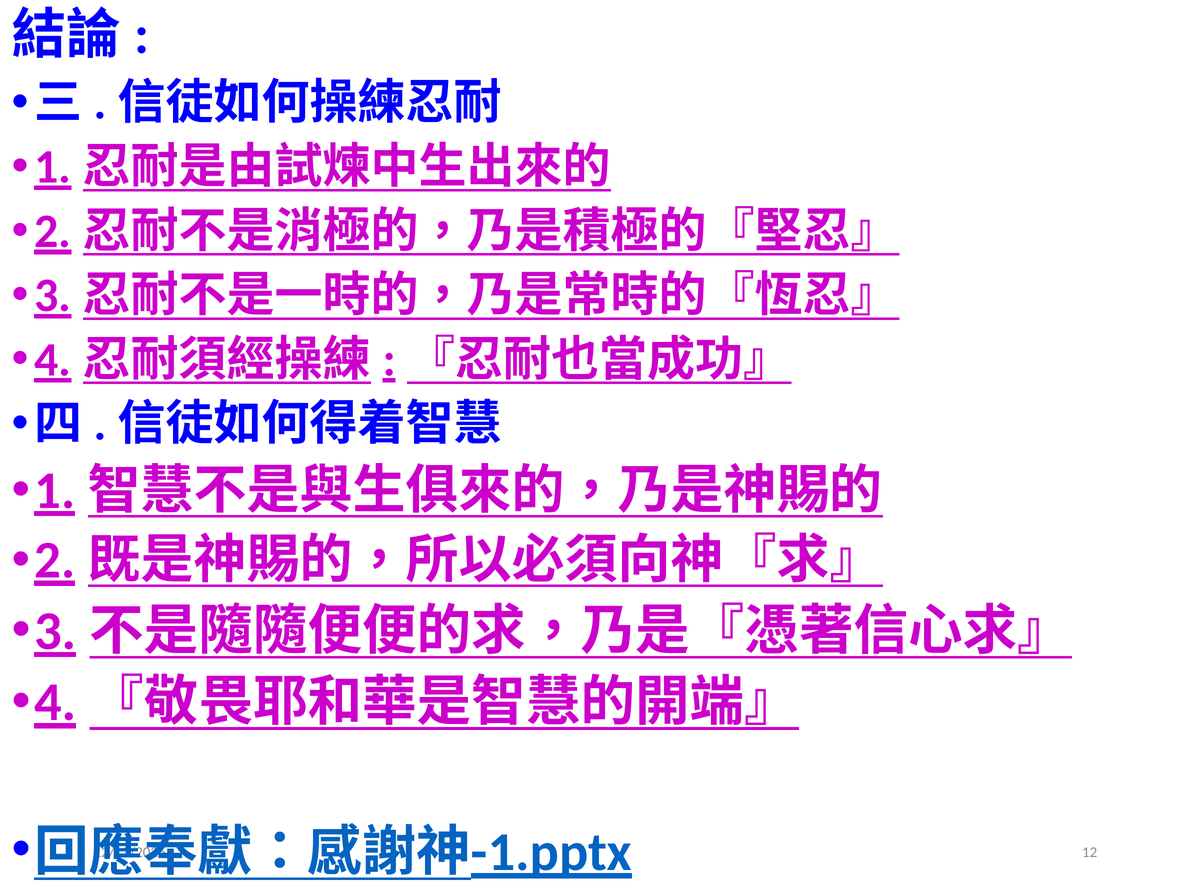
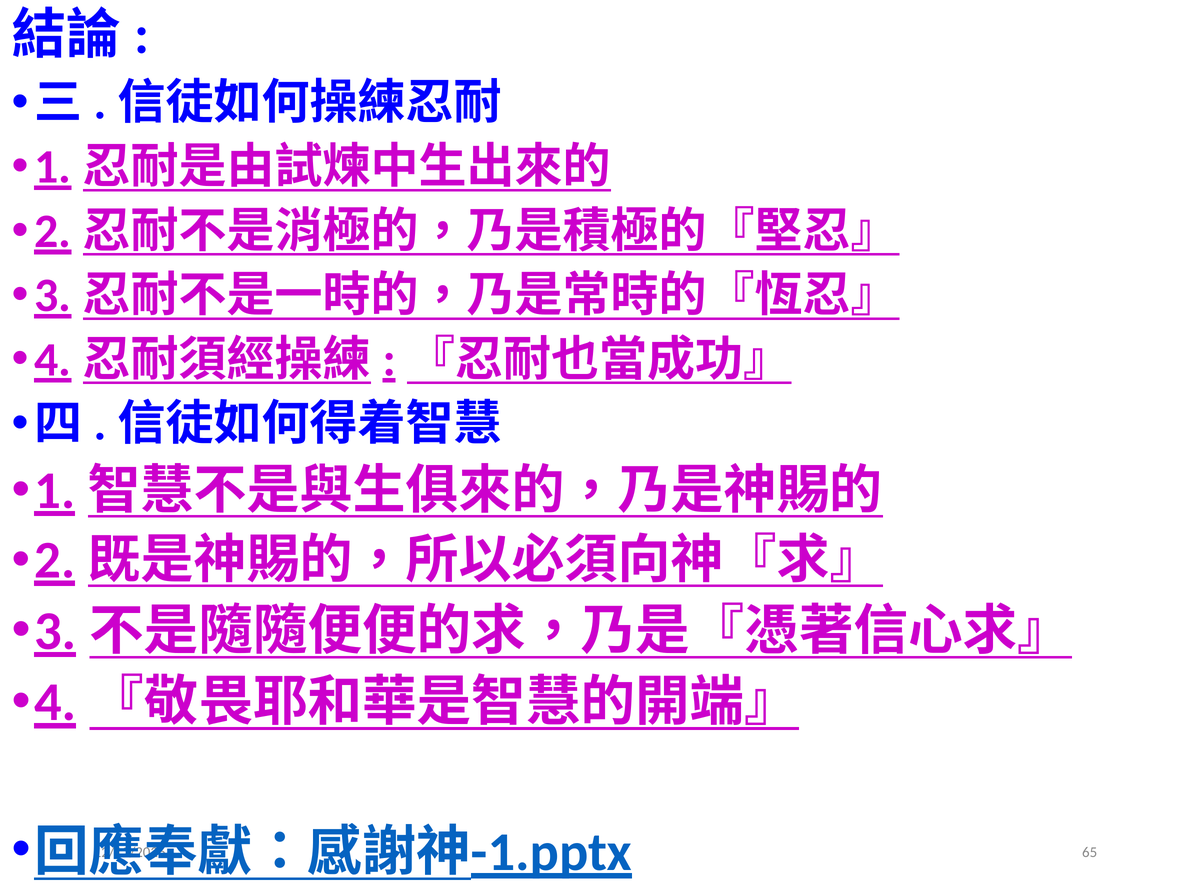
12: 12 -> 65 (1090, 853)
